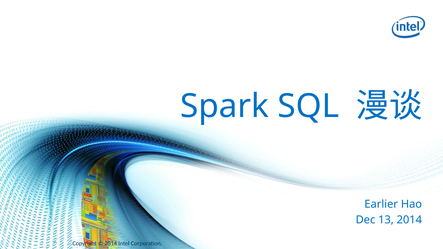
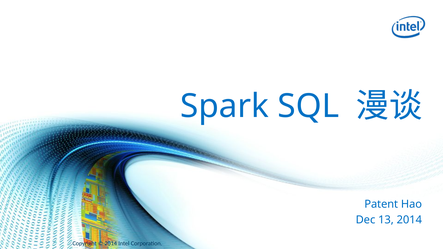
Earlier: Earlier -> Patent (381, 204)
